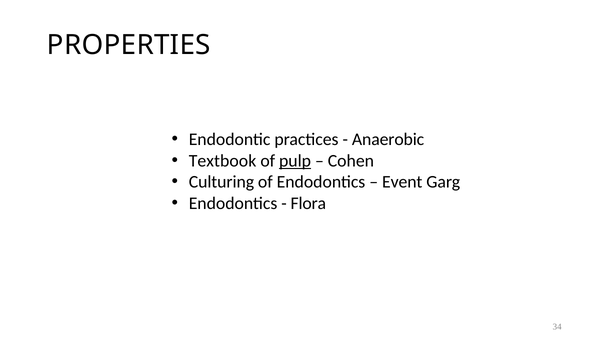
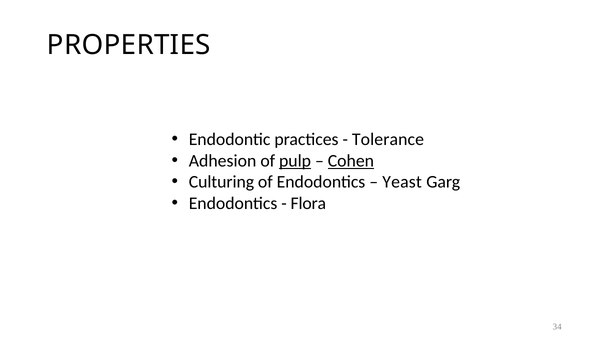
Anaerobic: Anaerobic -> Tolerance (388, 140)
Textbook: Textbook -> Adhesion (223, 161)
Cohen underline: none -> present (351, 161)
Event: Event -> Yeast (402, 182)
